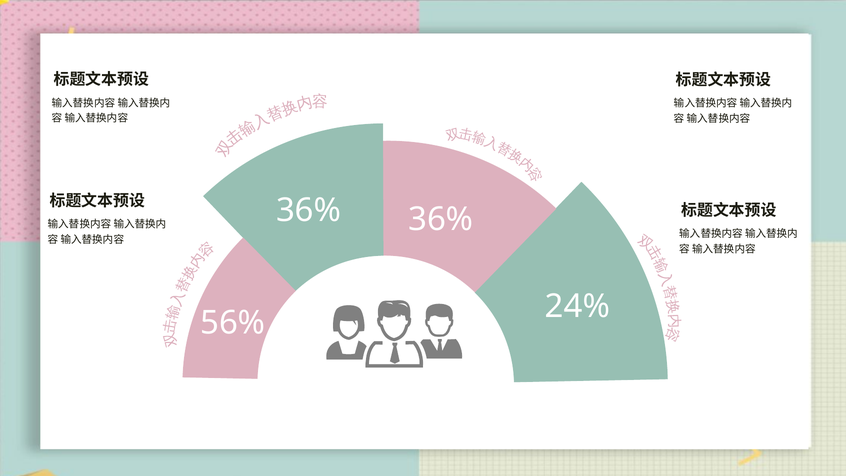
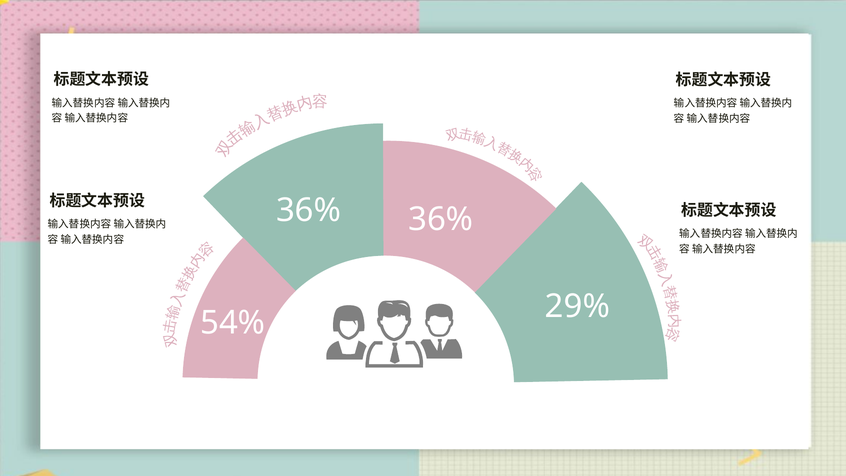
24%: 24% -> 29% (577, 306)
56%: 56% -> 54% (233, 323)
